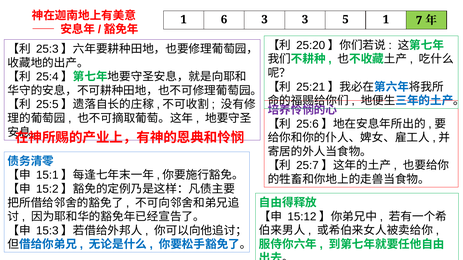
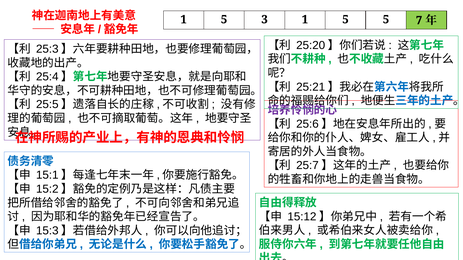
6: 6 -> 5 (224, 20)
3 3: 3 -> 1 (305, 20)
5 1: 1 -> 5 (386, 20)
